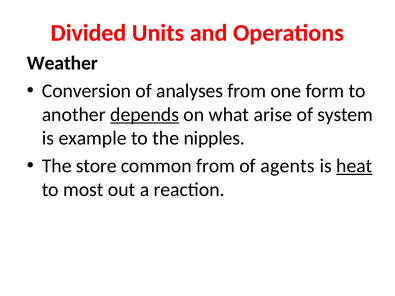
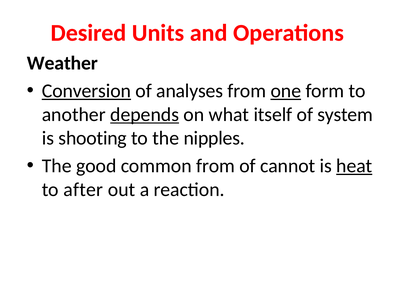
Divided: Divided -> Desired (89, 33)
Conversion underline: none -> present (86, 91)
one underline: none -> present (286, 91)
arise: arise -> itself (273, 115)
example: example -> shooting (93, 138)
store: store -> good (96, 166)
agents: agents -> cannot (288, 166)
most: most -> after (83, 190)
